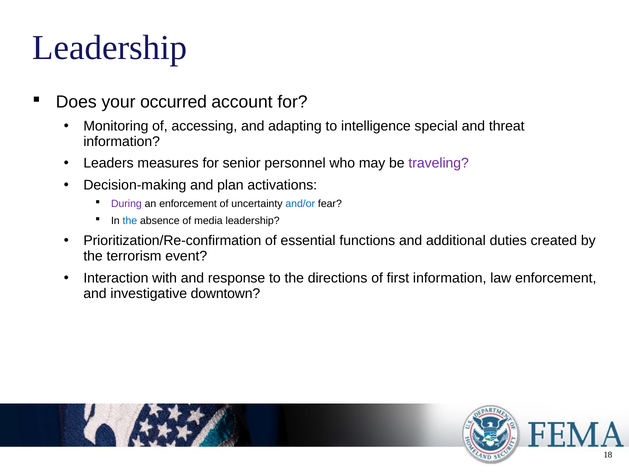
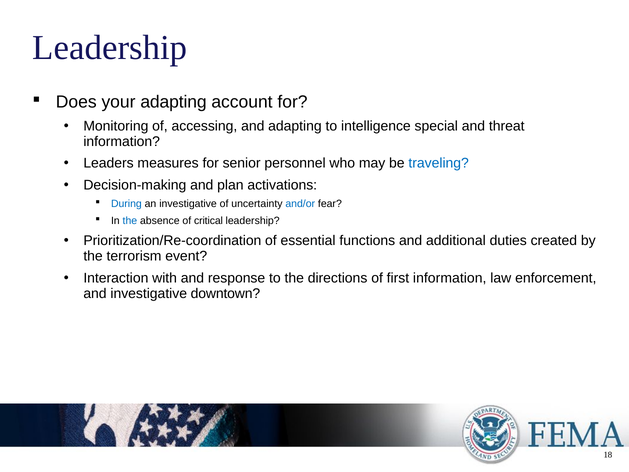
your occurred: occurred -> adapting (174, 102)
traveling colour: purple -> blue (439, 163)
During colour: purple -> blue (126, 204)
an enforcement: enforcement -> investigative (188, 204)
media: media -> critical (208, 221)
Prioritization/Re-confirmation: Prioritization/Re-confirmation -> Prioritization/Re-coordination (172, 240)
